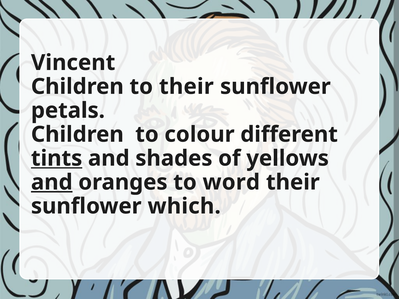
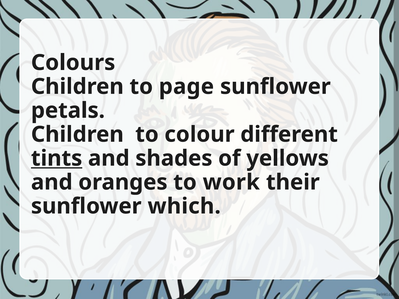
Vincent: Vincent -> Colours (73, 63)
to their: their -> page (186, 87)
and underline: present -> none (52, 182)
word: word -> work (231, 182)
